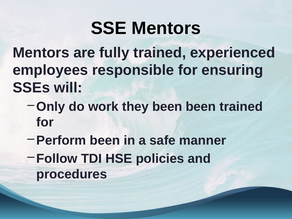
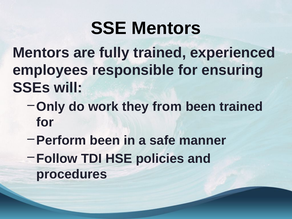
they been: been -> from (167, 107)
